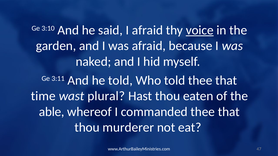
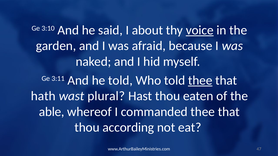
I afraid: afraid -> about (147, 30)
thee underline: none -> present (200, 81)
time: time -> hath (43, 96)
murderer: murderer -> according (128, 128)
